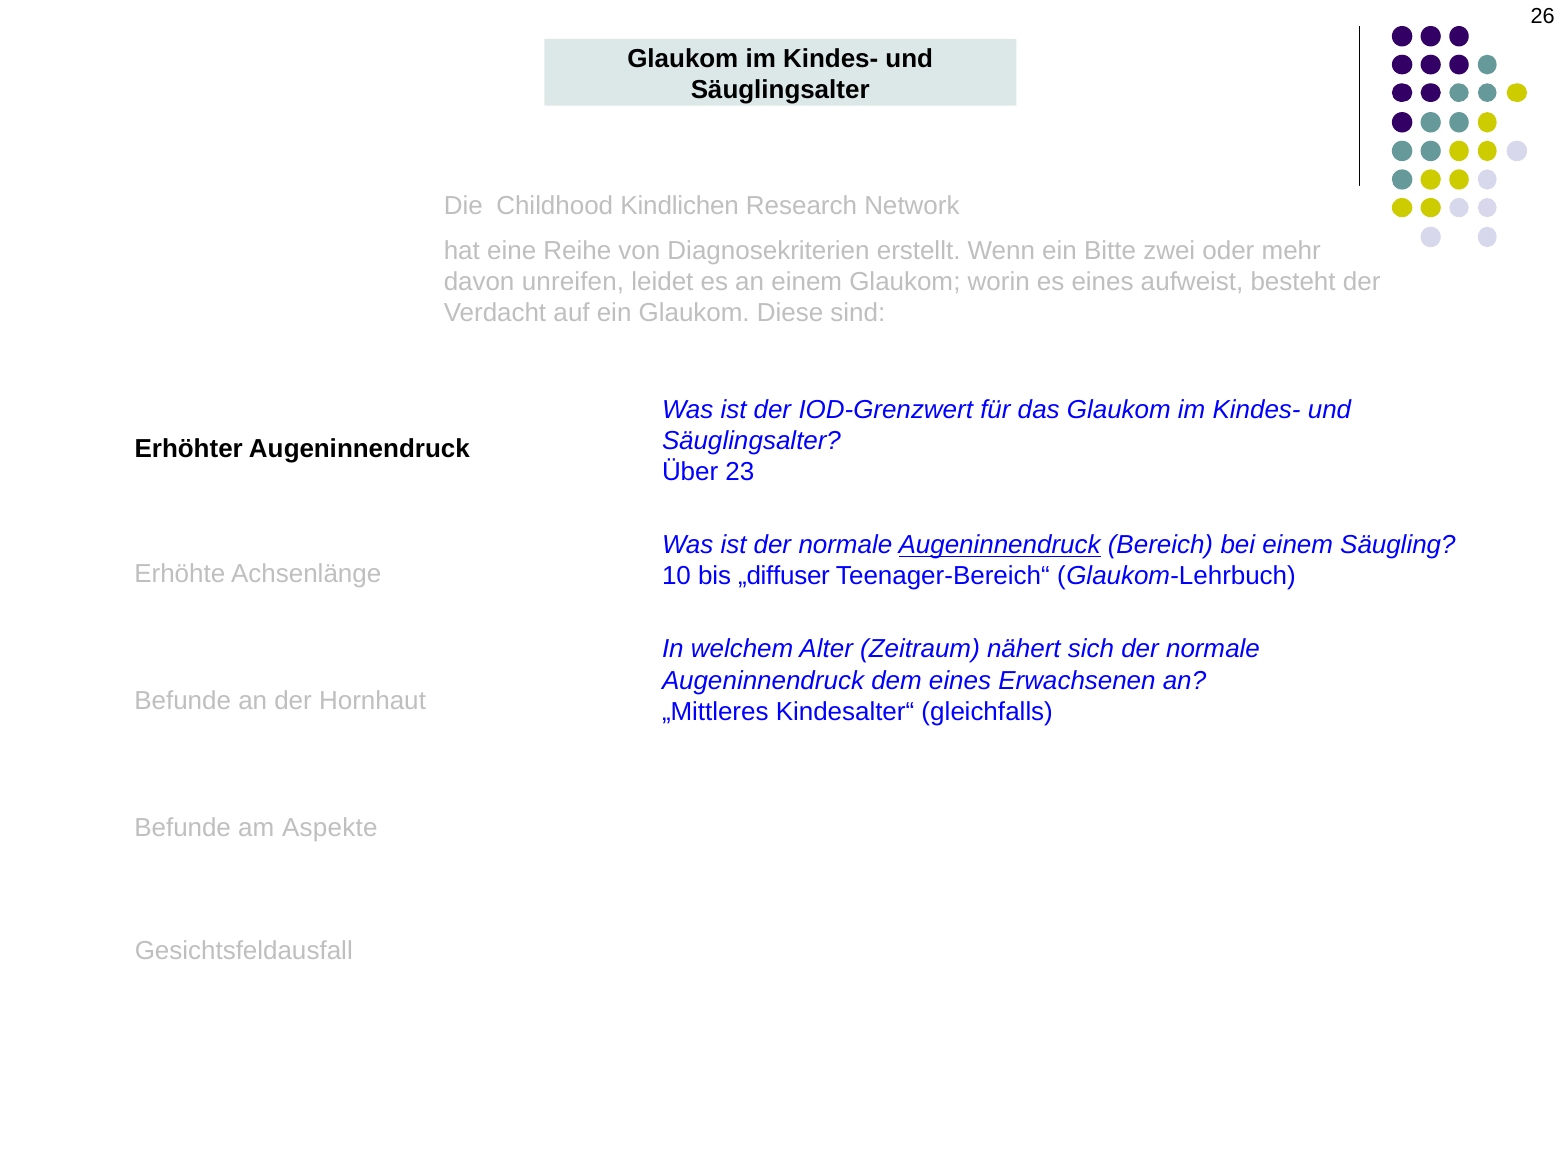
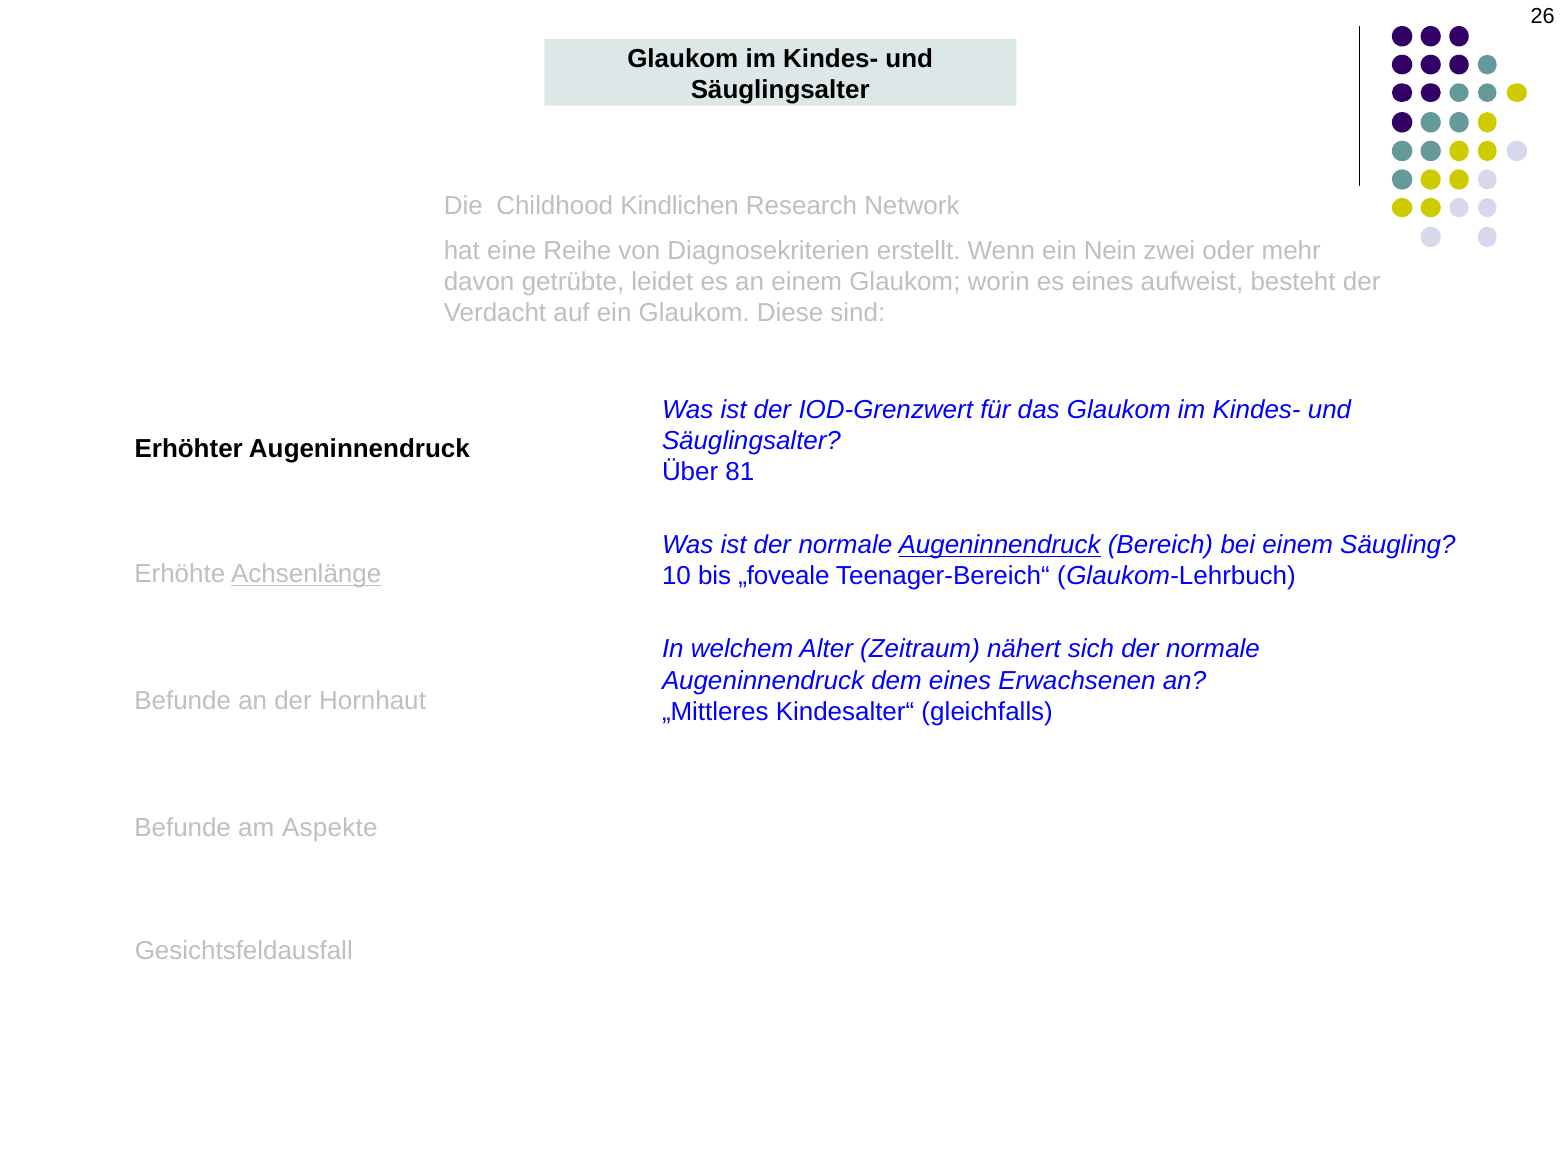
Bitte: Bitte -> Nein (1110, 251)
unreifen: unreifen -> getrübte (573, 282)
23: 23 -> 81 (740, 472)
Achsenlänge underline: none -> present (306, 574)
„diffuser: „diffuser -> „foveale (784, 576)
